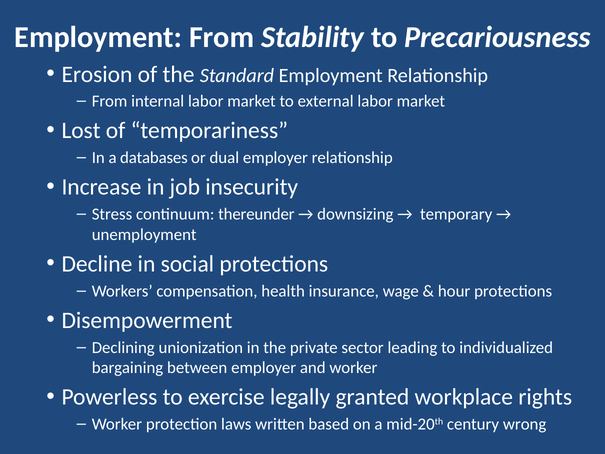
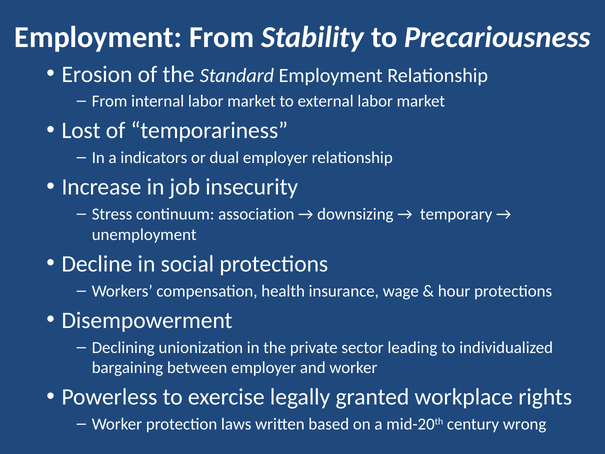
databases: databases -> indicators (154, 158)
thereunder: thereunder -> association (256, 214)
